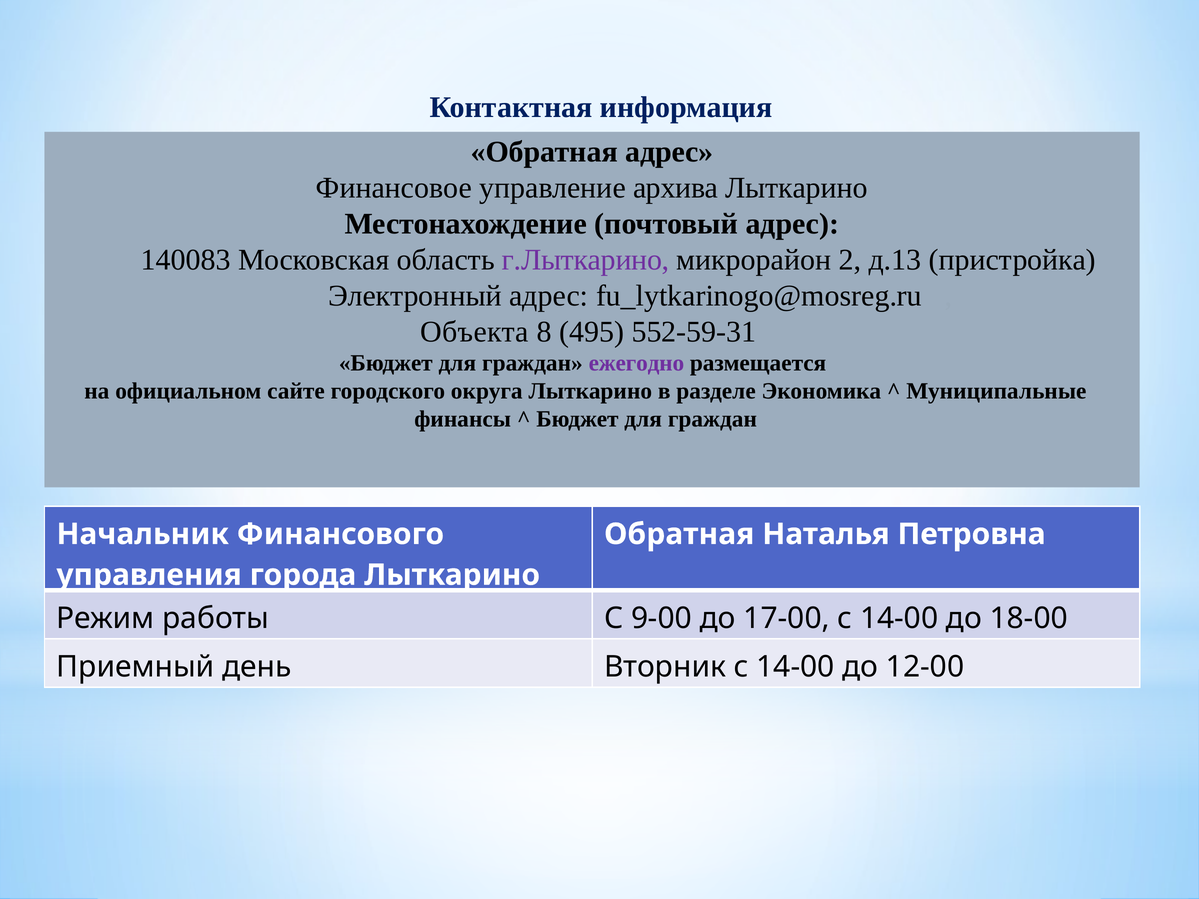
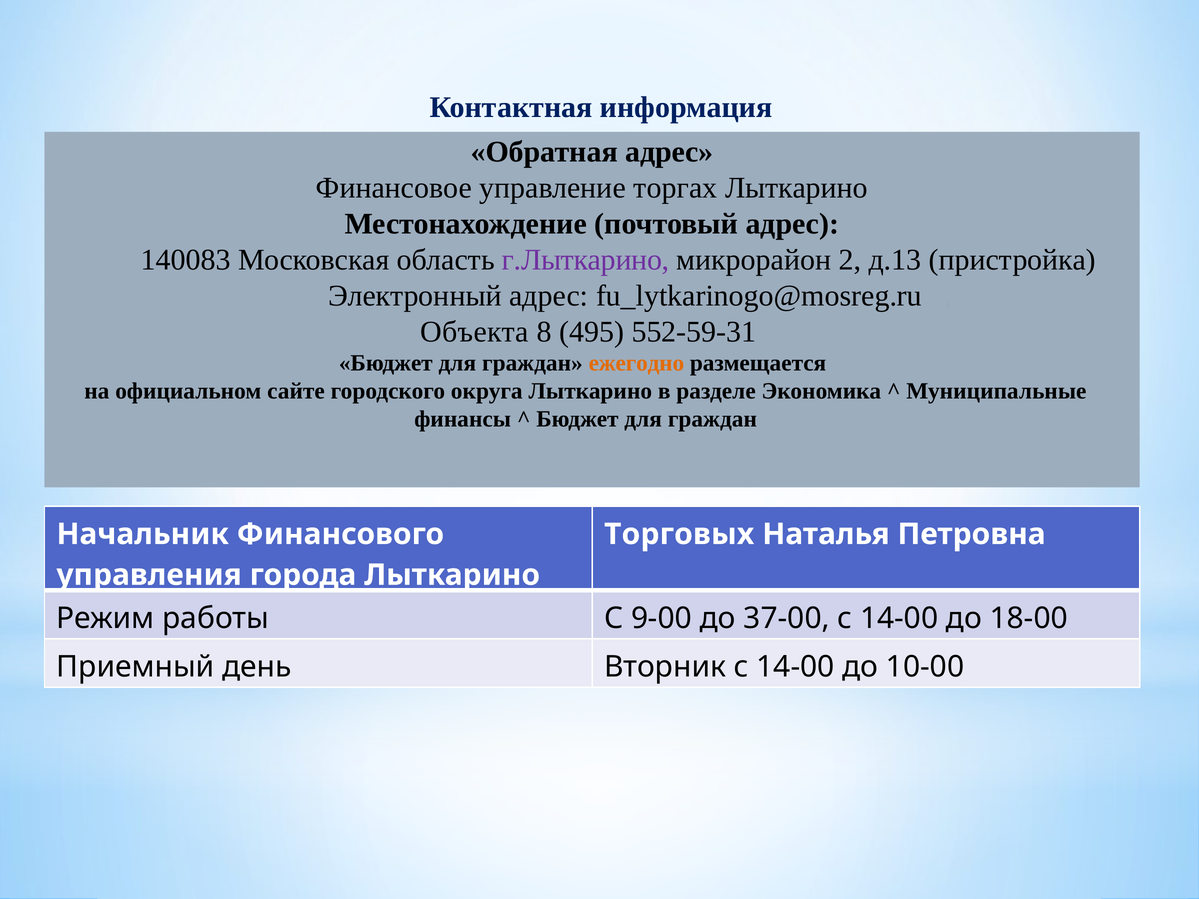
архива: архива -> торгах (675, 188)
ежегодно colour: purple -> orange (636, 363)
Обратная: Обратная -> Торговых (679, 534)
17-00: 17-00 -> 37-00 (787, 618)
12-00: 12-00 -> 10-00 (925, 667)
